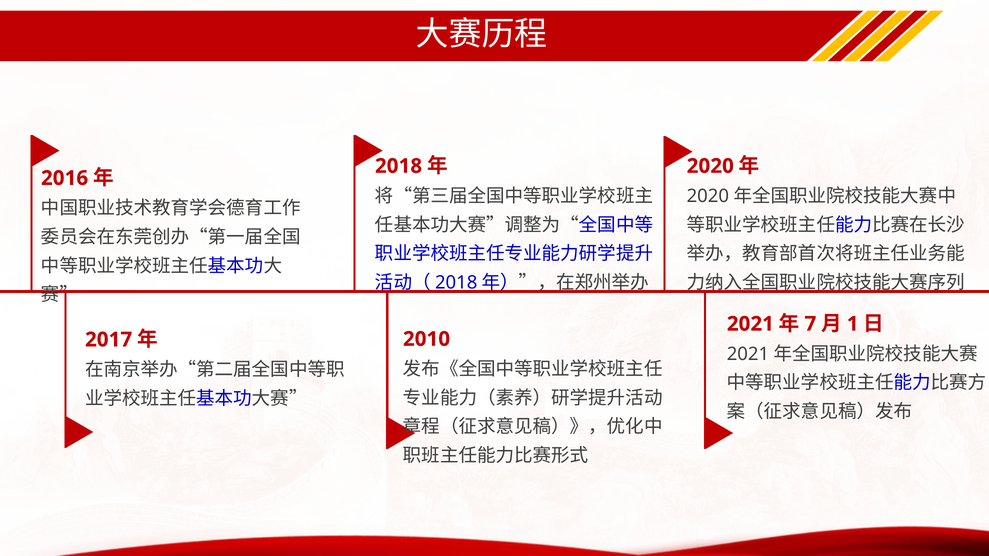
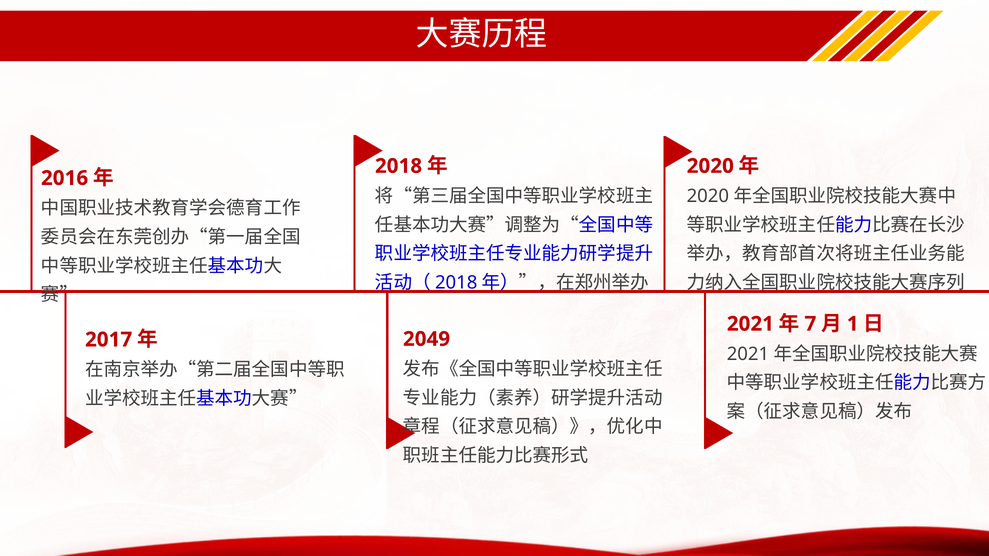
2010: 2010 -> 2049 (427, 339)
